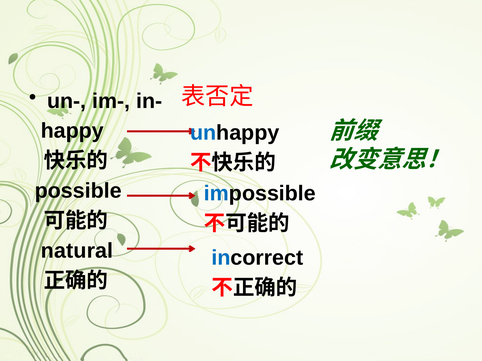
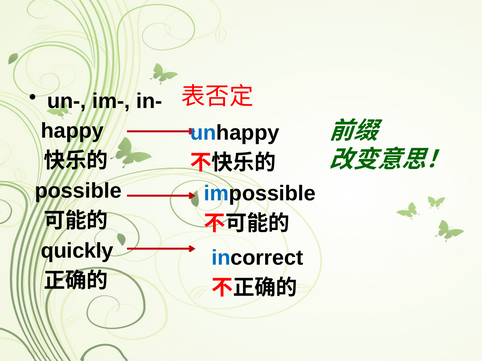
natural: natural -> quickly (77, 251)
